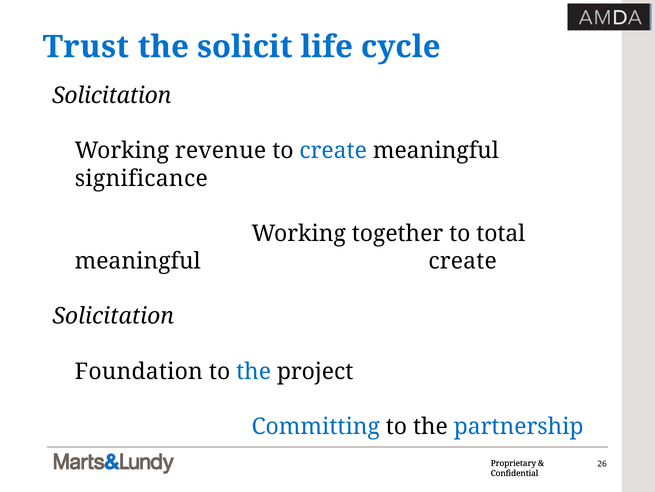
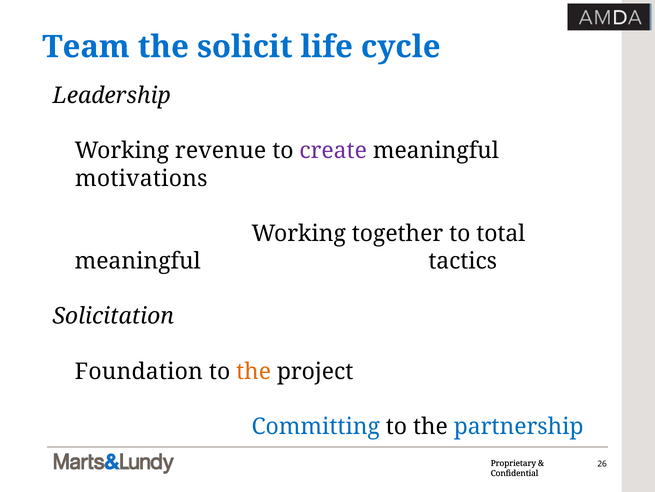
Trust: Trust -> Team (86, 47)
Solicitation: Solicitation -> Leadership (112, 96)
create colour: blue -> purple (333, 151)
significance: significance -> motivations (141, 178)
meaningful create: create -> tactics (463, 261)
the colour: blue -> orange (254, 371)
